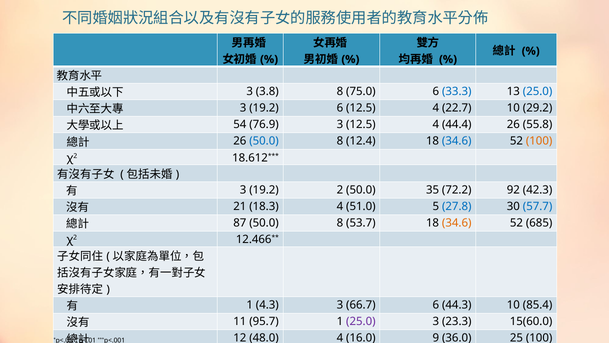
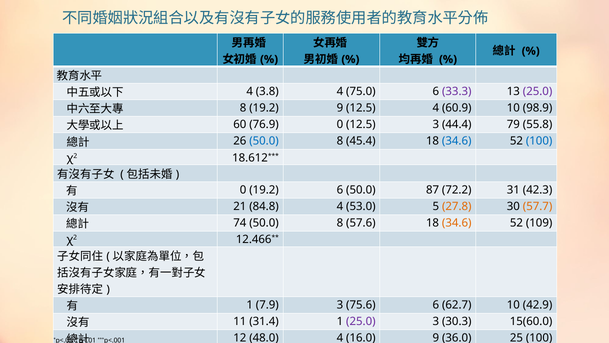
3: 3 -> 4 (250, 91)
3.8 8: 8 -> 4 (340, 91)
33.3 colour: blue -> purple (457, 91)
25.0 colour: blue -> purple (538, 91)
3: 3 -> 8 (243, 108)
19.2 6: 6 -> 9 (340, 108)
22.7: 22.7 -> 60.9 (457, 108)
29.2: 29.2 -> 98.9 (538, 108)
54: 54 -> 60 (240, 124)
76.9 3: 3 -> 0 (340, 124)
4: 4 -> 3 (436, 124)
44.4 26: 26 -> 79 (513, 124)
12.4: 12.4 -> 45.4 (361, 141)
100 colour: orange -> blue (539, 141)
3: 3 -> 0 (243, 190)
19.2 2: 2 -> 6 (340, 190)
35: 35 -> 87 (433, 190)
92: 92 -> 31 (513, 190)
18.3: 18.3 -> 84.8 (264, 206)
51.0: 51.0 -> 53.0 (361, 206)
27.8 colour: blue -> orange (457, 206)
57.7 colour: blue -> orange (538, 206)
87: 87 -> 74 (240, 223)
53.7: 53.7 -> 57.6 (361, 223)
685: 685 -> 109 (539, 223)
4.3: 4.3 -> 7.9 (267, 305)
66.7: 66.7 -> 75.6 (361, 305)
44.3: 44.3 -> 62.7 (457, 305)
85.4: 85.4 -> 42.9 (538, 305)
95.7: 95.7 -> 31.4 (264, 321)
23.3: 23.3 -> 30.3 (457, 321)
